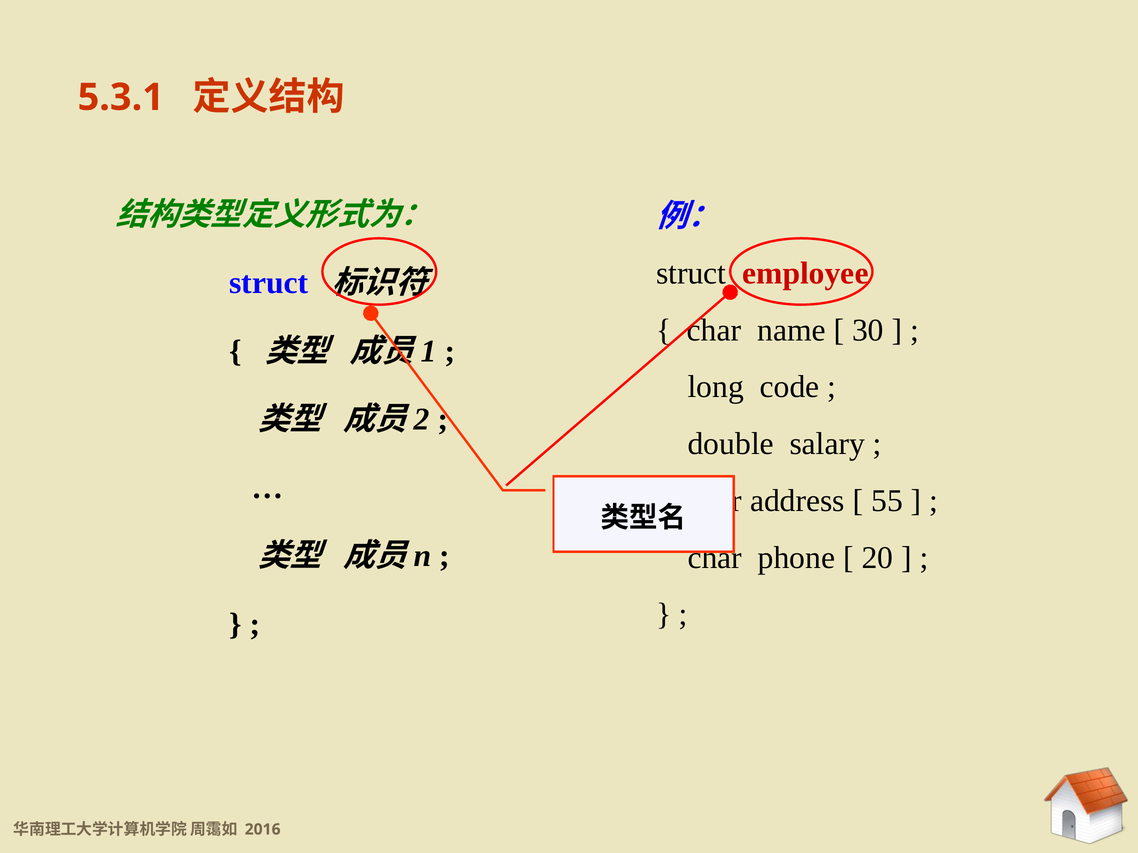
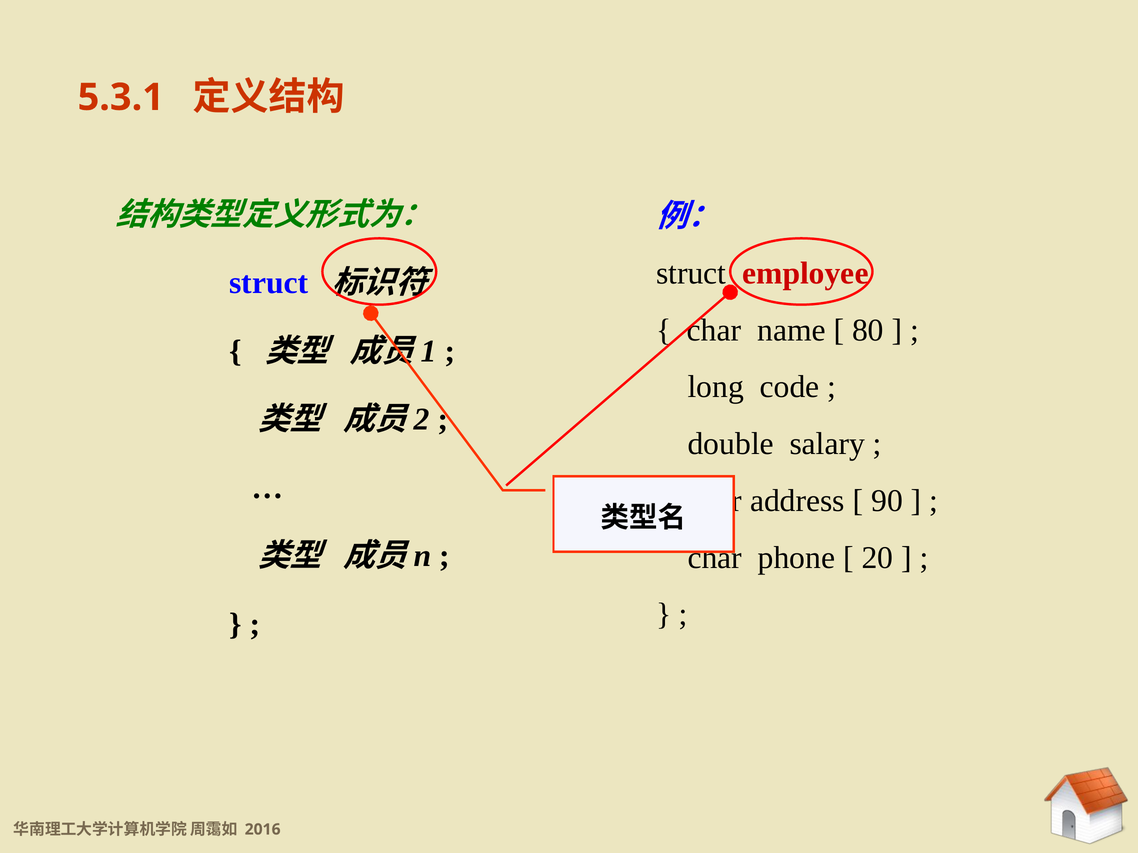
30: 30 -> 80 (868, 330)
55: 55 -> 90 (887, 501)
